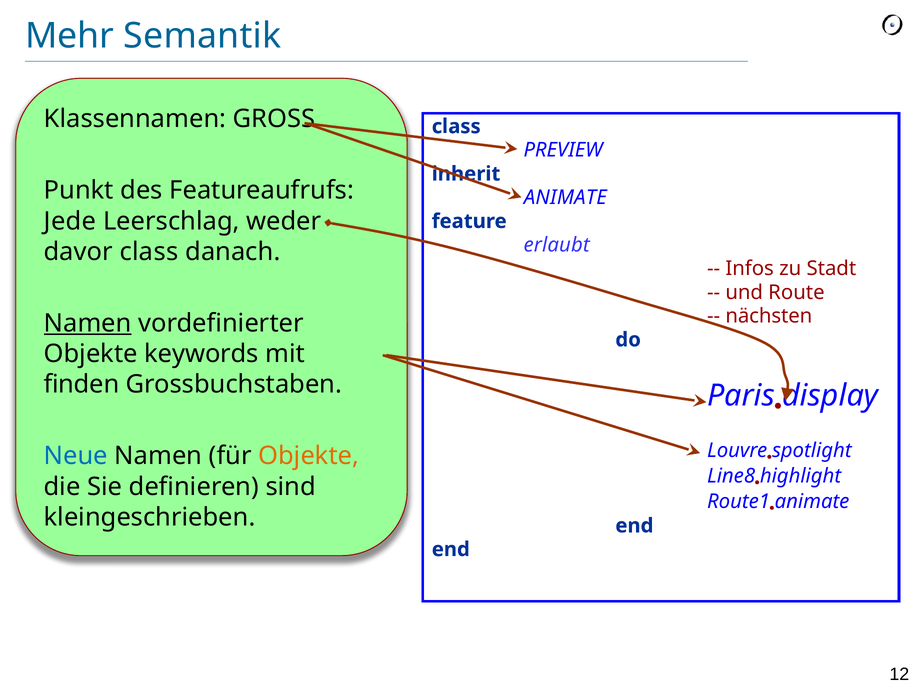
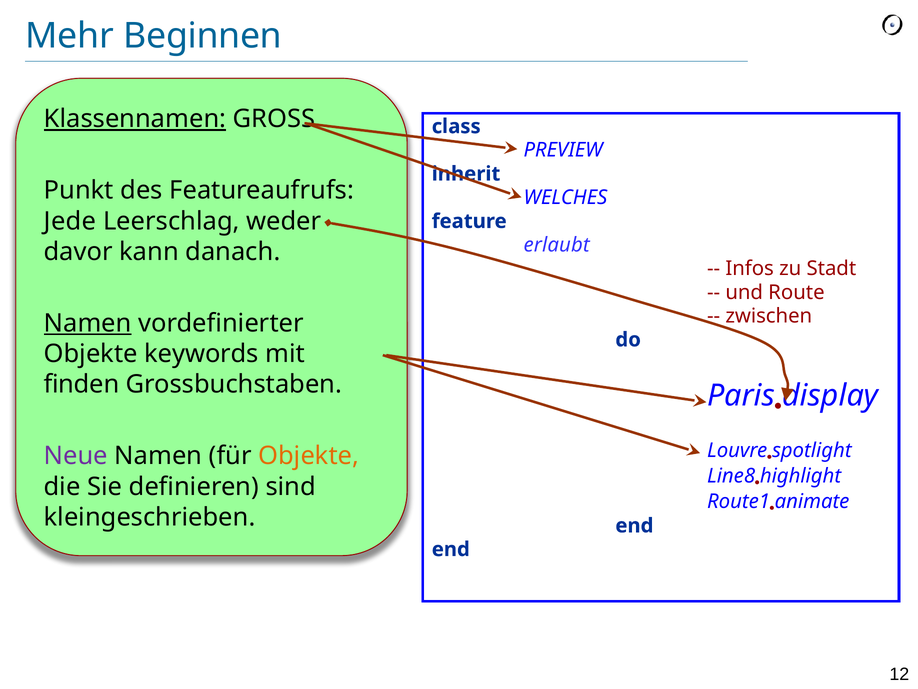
Semantik: Semantik -> Beginnen (203, 36)
Klassennamen underline: none -> present (135, 119)
ANIMATE: ANIMATE -> WELCHES (565, 197)
davor class: class -> kann (149, 252)
nächsten: nächsten -> zwischen (769, 316)
Neue colour: blue -> purple (76, 456)
